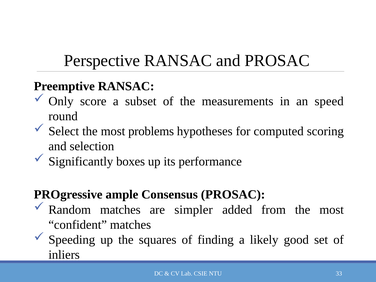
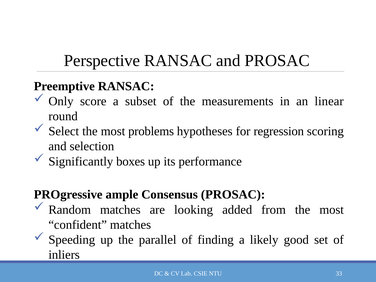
speed: speed -> linear (329, 101)
computed: computed -> regression (279, 131)
simpler: simpler -> looking (194, 210)
squares: squares -> parallel (158, 240)
